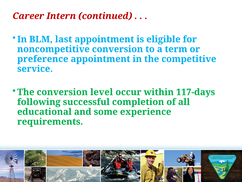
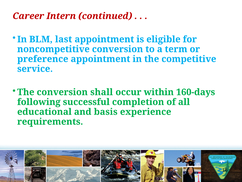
level: level -> shall (102, 92)
117-days: 117-days -> 160-days (196, 92)
some: some -> basis (106, 112)
